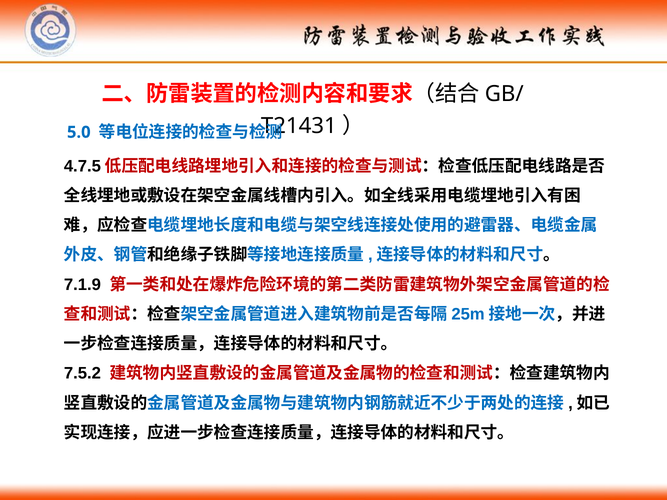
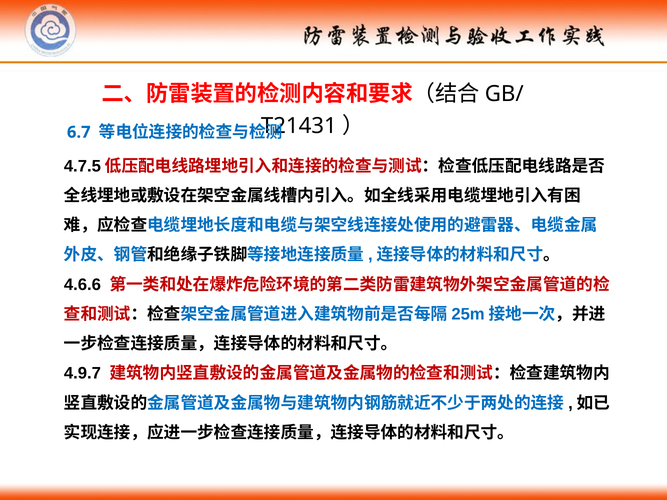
5.0: 5.0 -> 6.7 (79, 132)
7.1.9: 7.1.9 -> 4.6.6 (82, 285)
7.5.2: 7.5.2 -> 4.9.7 (82, 374)
